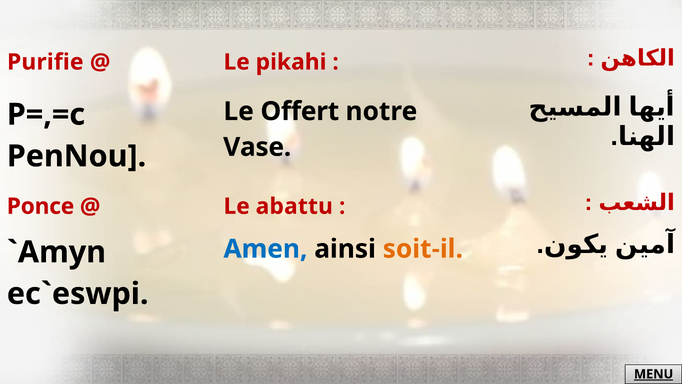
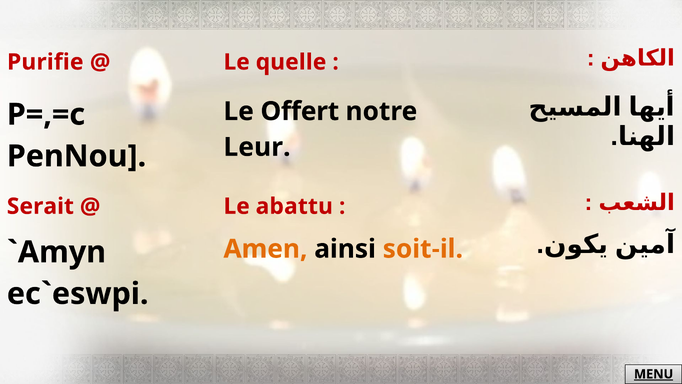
pikahi: pikahi -> quelle (291, 62)
Vase: Vase -> Leur (257, 147)
Ponce: Ponce -> Serait (40, 206)
Amen colour: blue -> orange (265, 249)
